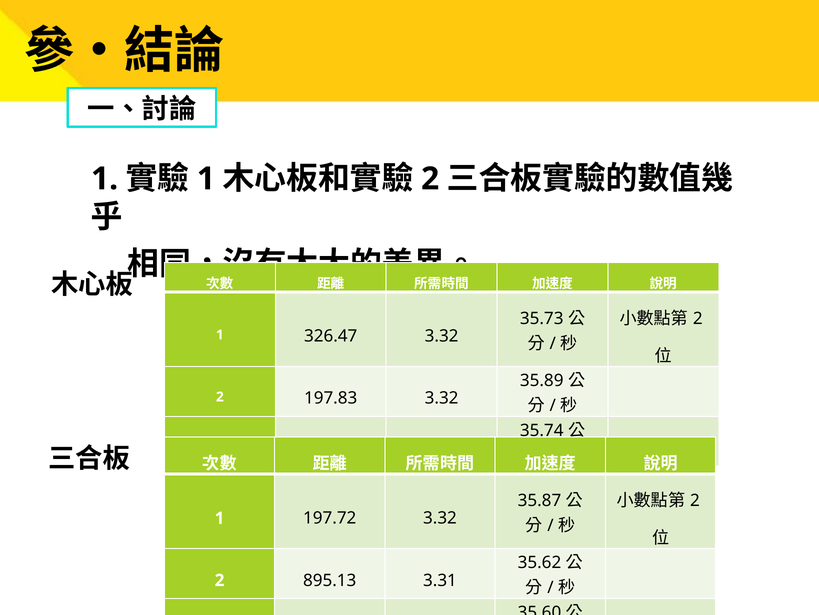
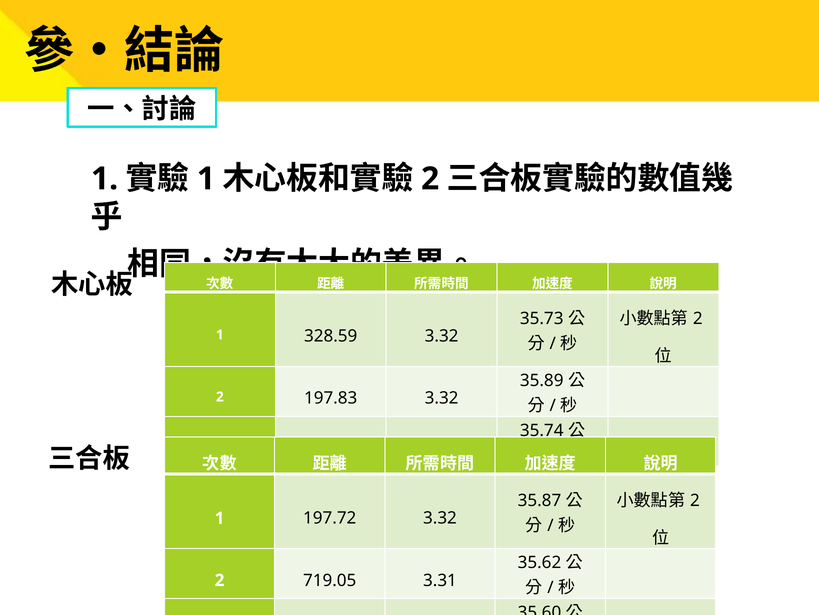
326.47: 326.47 -> 328.59 (331, 336)
895.13: 895.13 -> 719.05 (330, 580)
